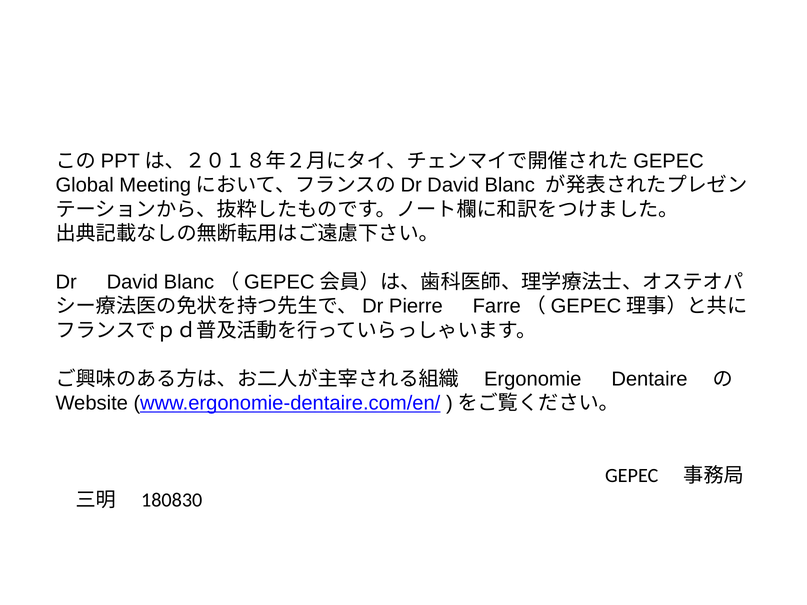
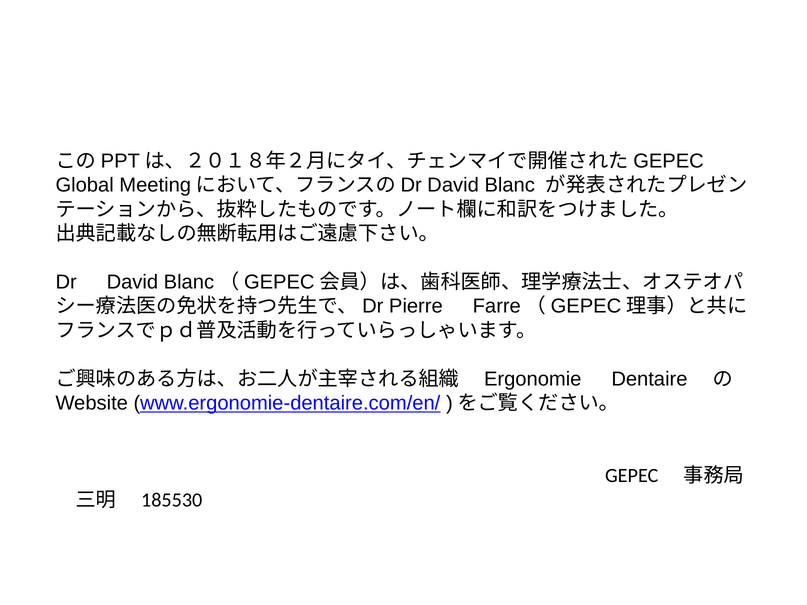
180830: 180830 -> 185530 (172, 500)
